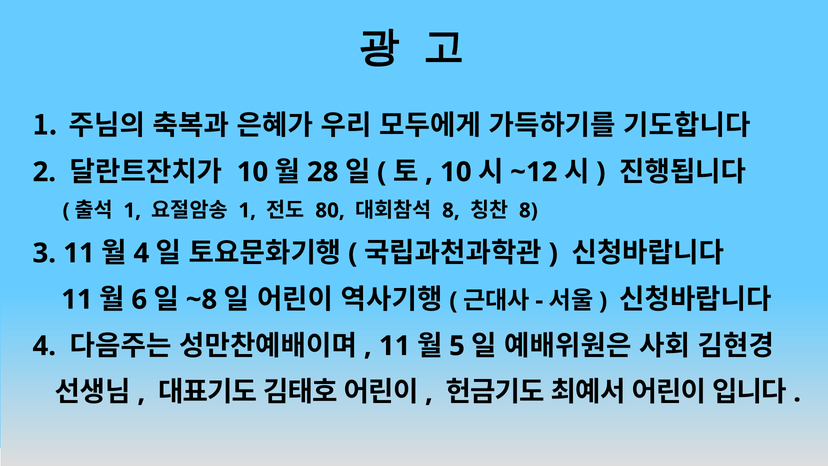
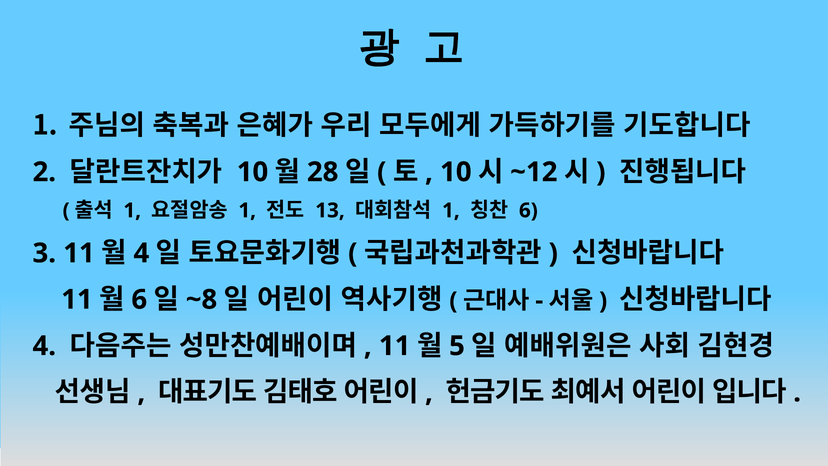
80: 80 -> 13 (330, 210)
8: 8 -> 1 (451, 210)
8: 8 -> 6 (528, 210)
